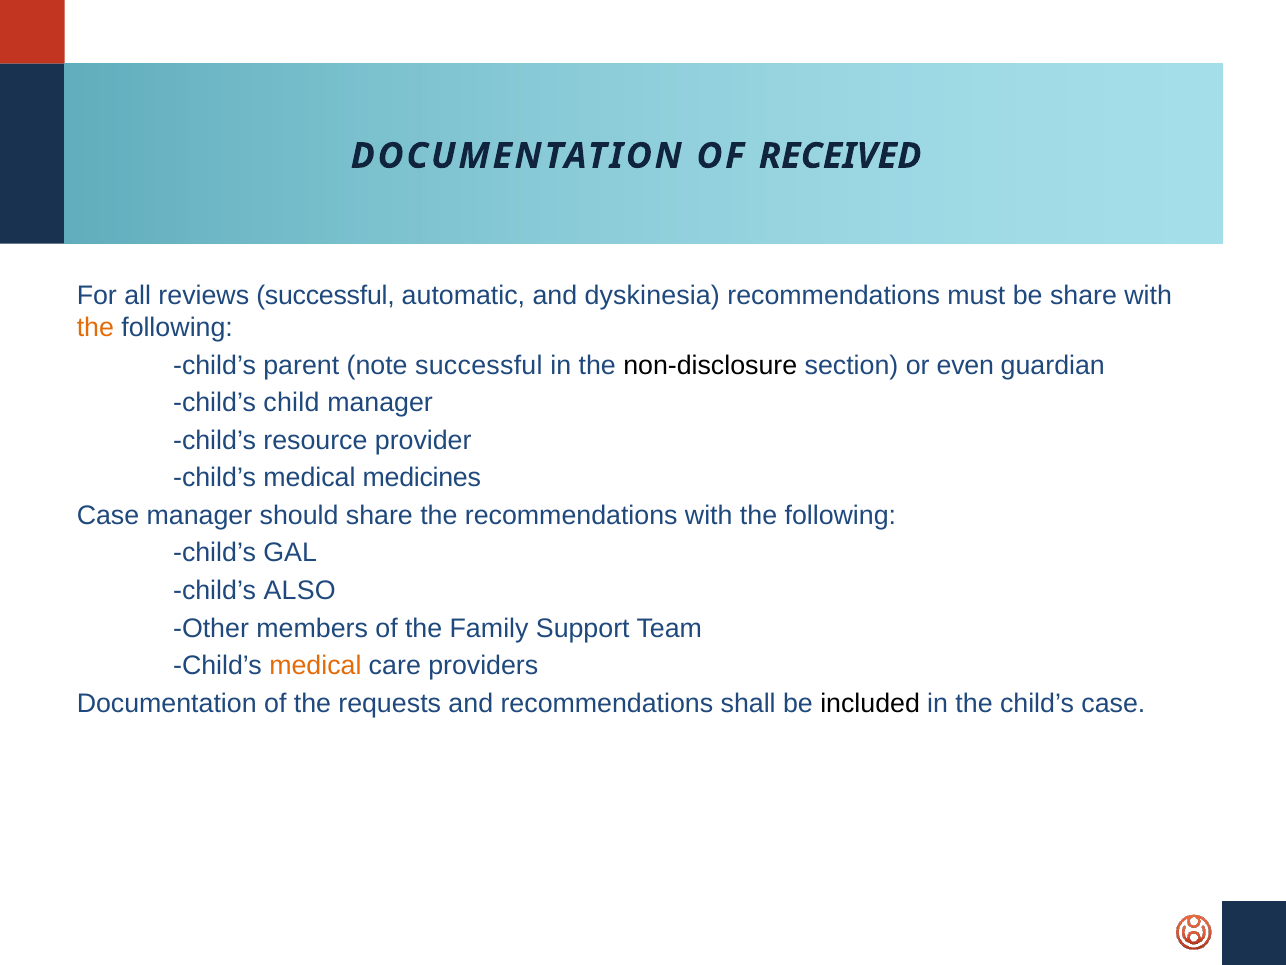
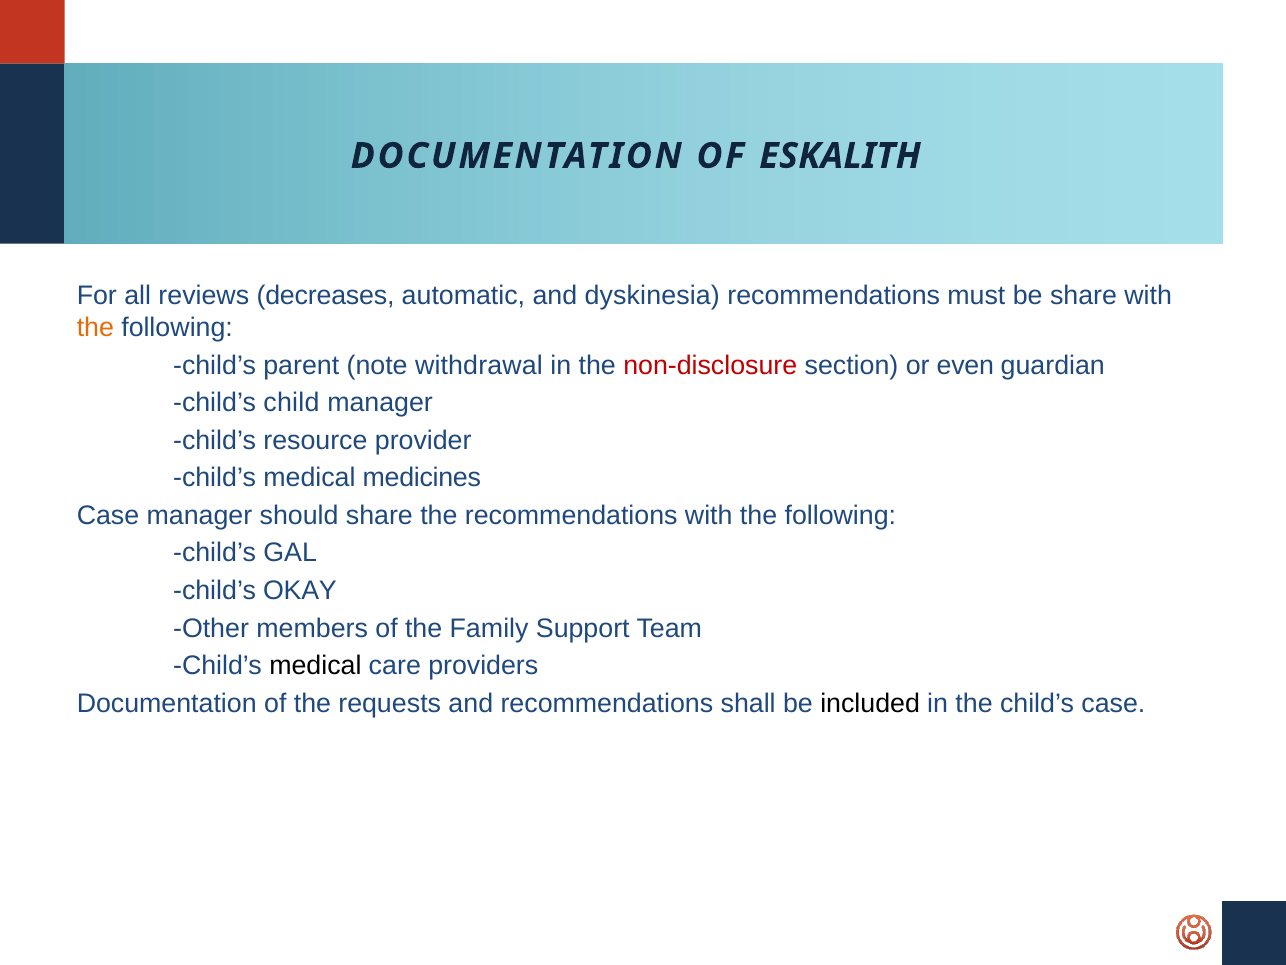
RECEIVED: RECEIVED -> ESKALITH (840, 156)
reviews successful: successful -> decreases (326, 296)
note successful: successful -> withdrawal (479, 365)
non-disclosure colour: black -> red (710, 365)
ALSO: ALSO -> OKAY (300, 590)
medical colour: orange -> black (315, 665)
